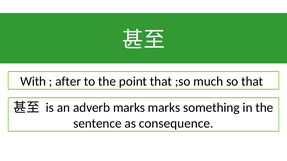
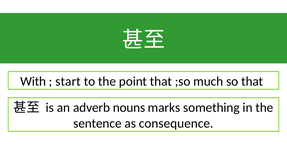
after: after -> start (68, 82)
adverb marks: marks -> nouns (129, 108)
